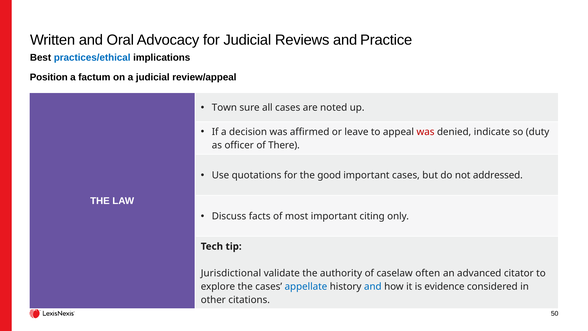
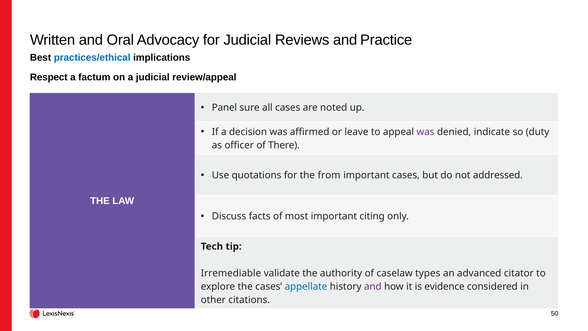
Position: Position -> Respect (49, 77)
Town: Town -> Panel (224, 108)
was colour: red -> purple (426, 132)
good: good -> from (329, 175)
Jurisdictional: Jurisdictional -> Irremediable (231, 273)
often: often -> types (428, 273)
and colour: blue -> purple (373, 287)
